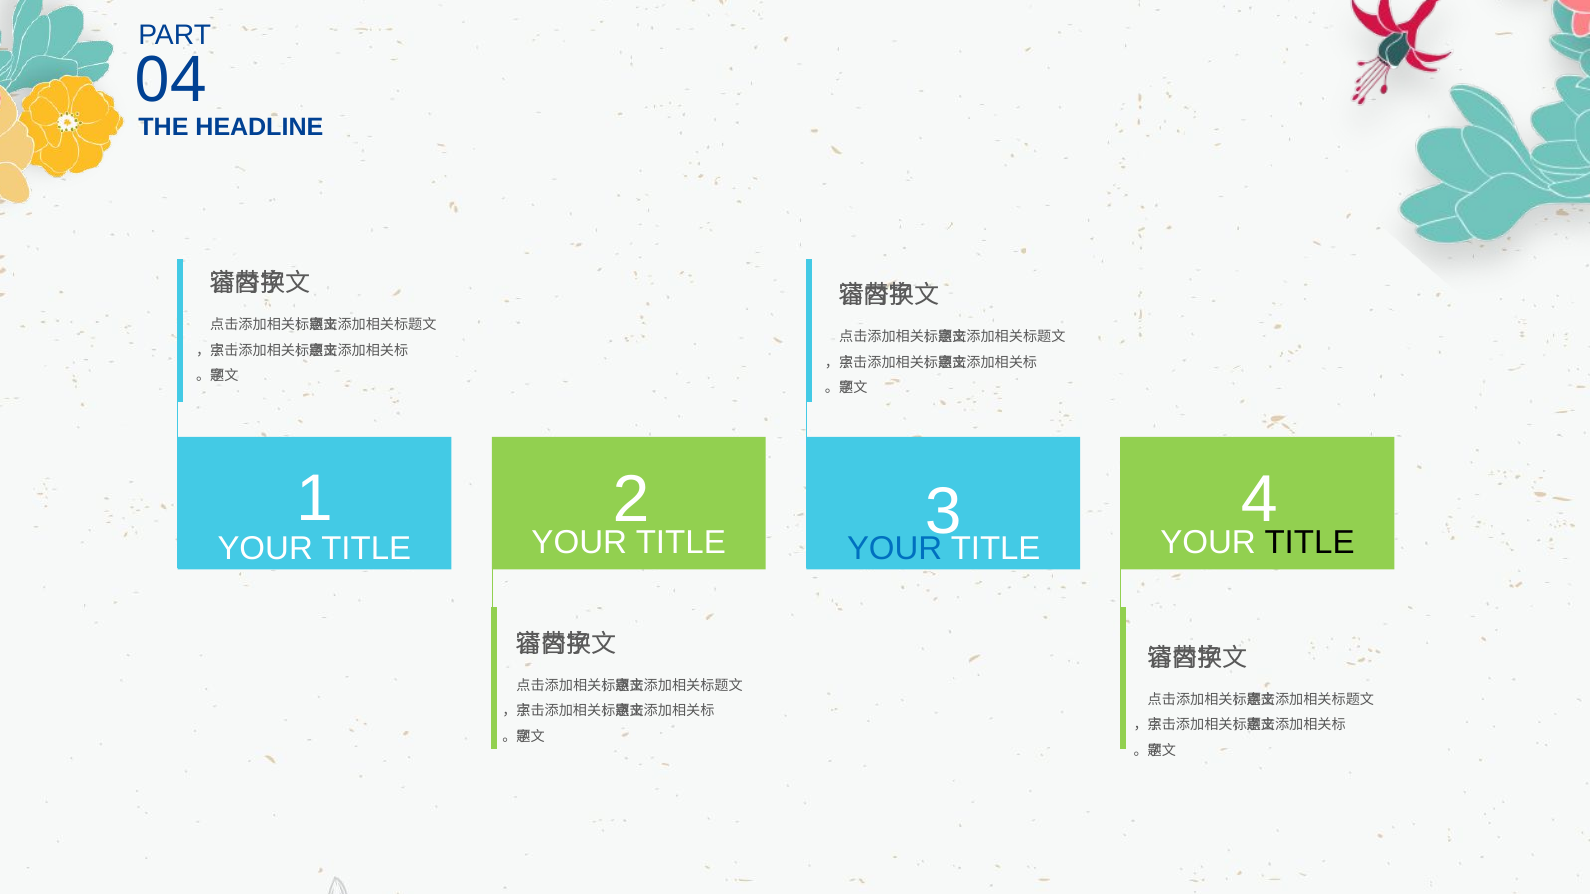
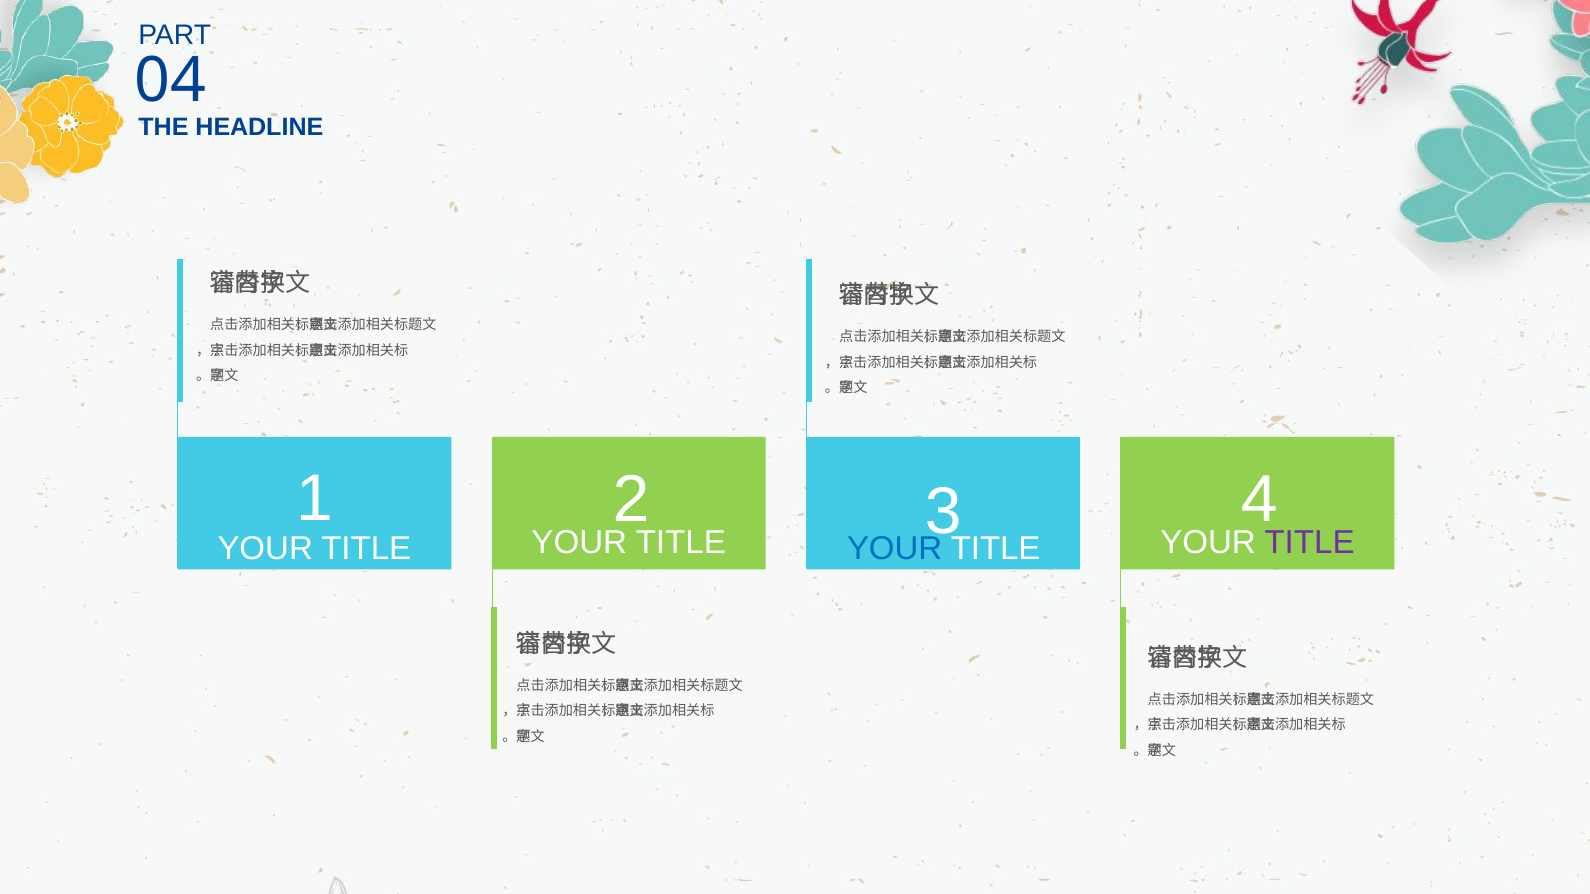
TITLE colour: black -> purple (1310, 543)
